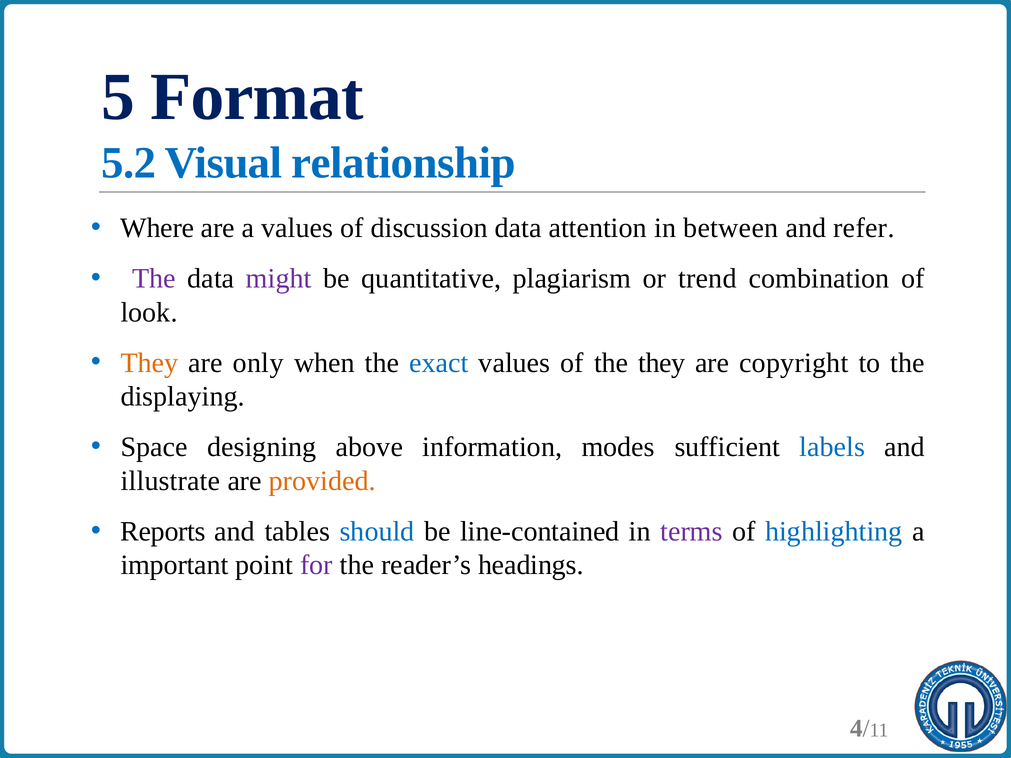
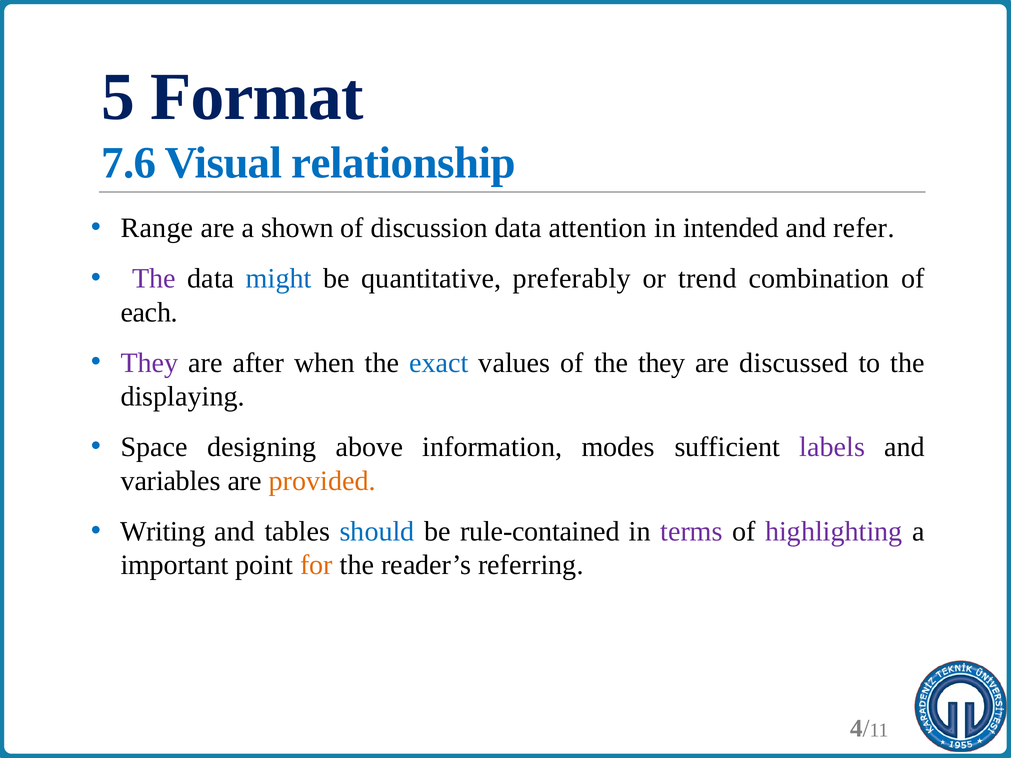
5.2: 5.2 -> 7.6 (129, 163)
Where: Where -> Range (157, 228)
a values: values -> shown (297, 228)
between: between -> intended (731, 228)
might colour: purple -> blue (279, 279)
plagiarism: plagiarism -> preferably (572, 279)
look: look -> each (149, 312)
They colour: orange -> purple (149, 363)
only: only -> after (258, 363)
copyright: copyright -> discussed (794, 363)
labels colour: blue -> purple (832, 447)
illustrate: illustrate -> variables (171, 481)
Reports: Reports -> Writing (163, 532)
line-contained: line-contained -> rule-contained (540, 532)
highlighting colour: blue -> purple (834, 532)
for colour: purple -> orange (316, 565)
headings: headings -> referring (531, 565)
